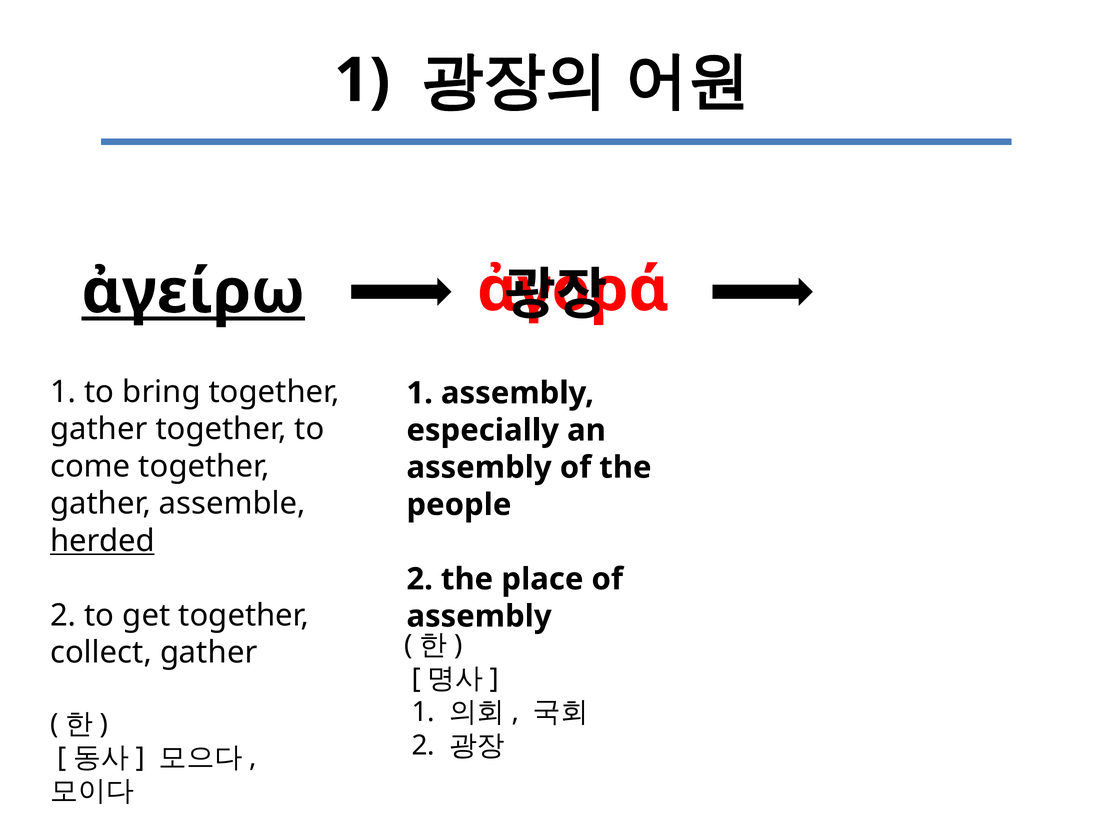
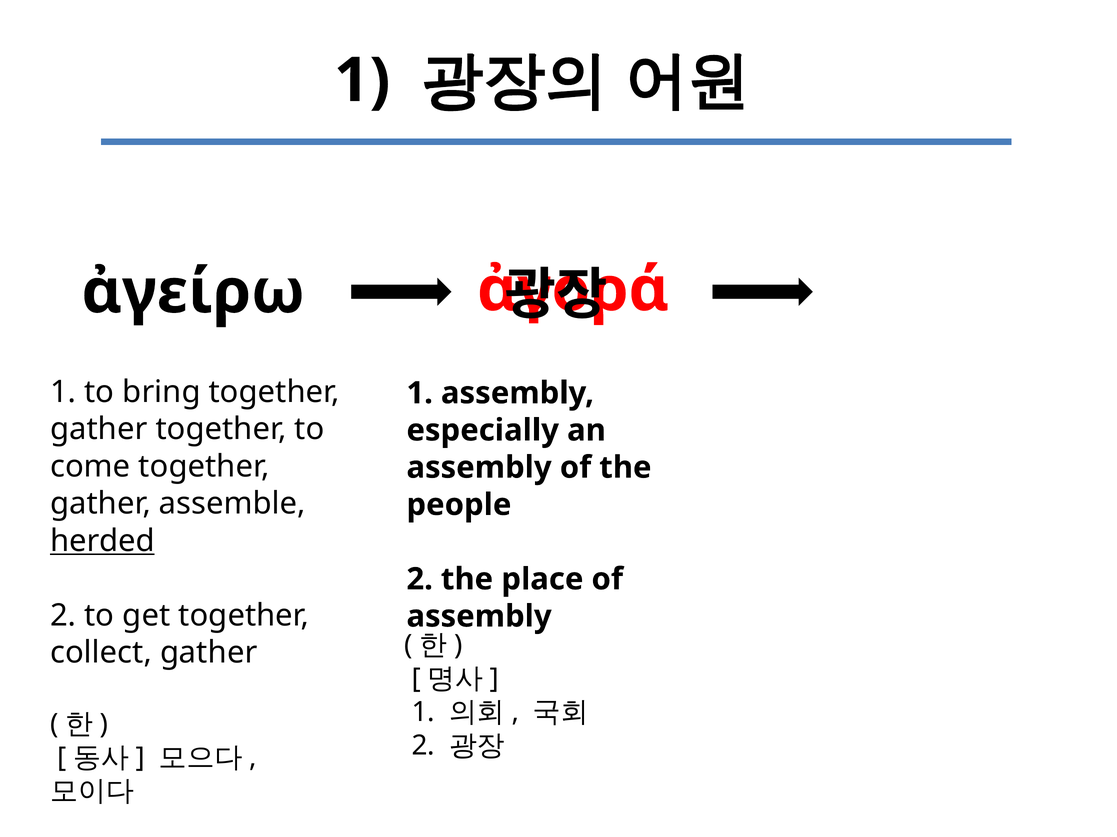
ἀγείρω underline: present -> none (193, 292)
